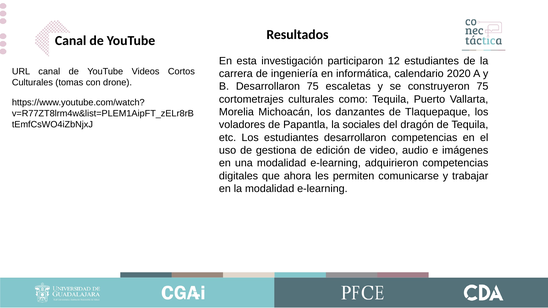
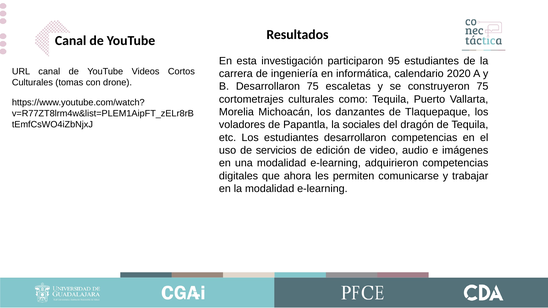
12: 12 -> 95 (394, 61)
gestiona: gestiona -> servicios (276, 150)
